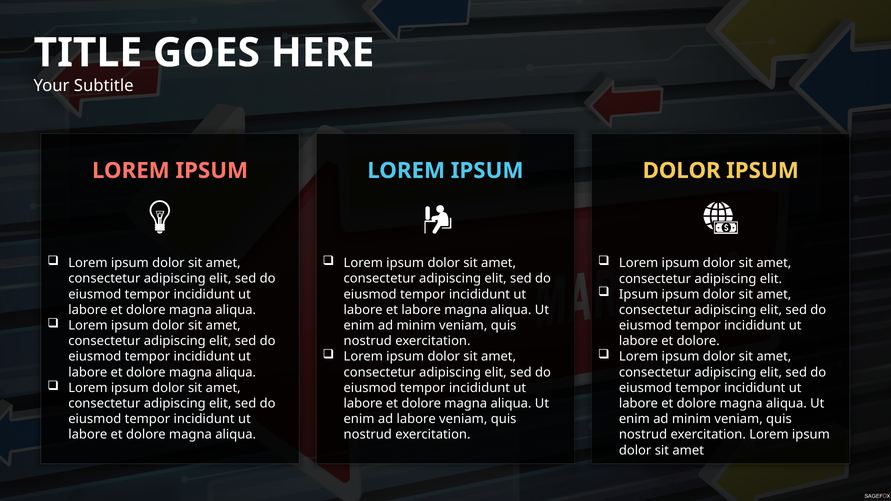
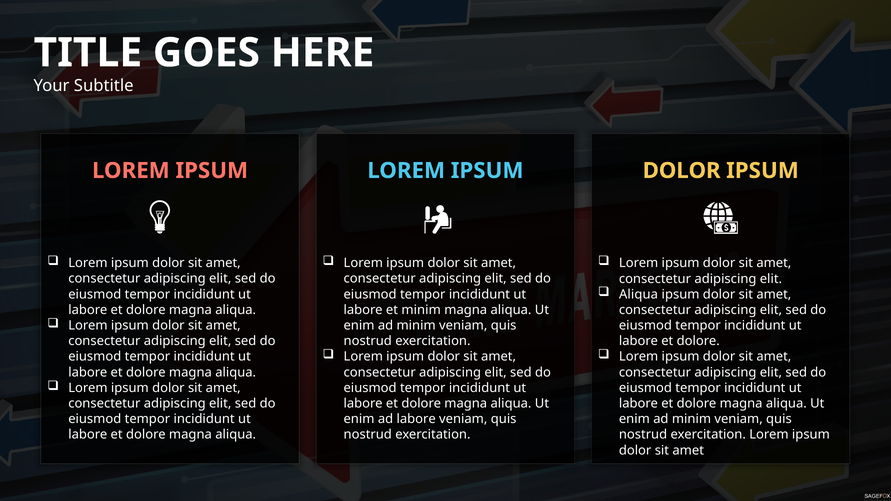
Ipsum: Ipsum -> Aliqua (639, 294)
et labore: labore -> minim (421, 310)
